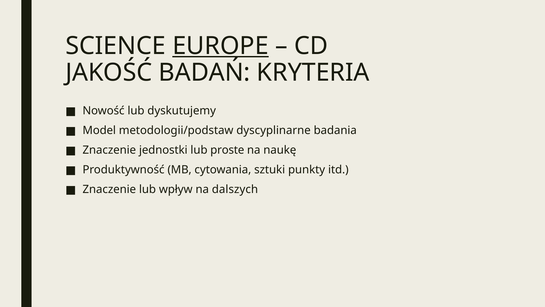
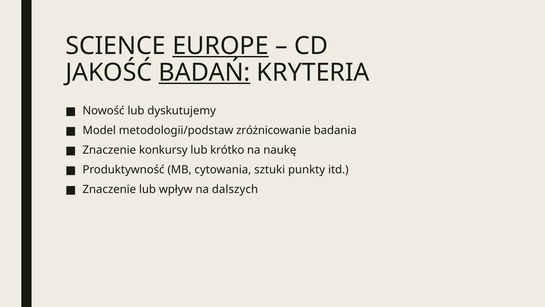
BADAŃ underline: none -> present (204, 72)
dyscyplinarne: dyscyplinarne -> zróżnicowanie (274, 130)
jednostki: jednostki -> konkursy (163, 150)
proste: proste -> krótko (227, 150)
